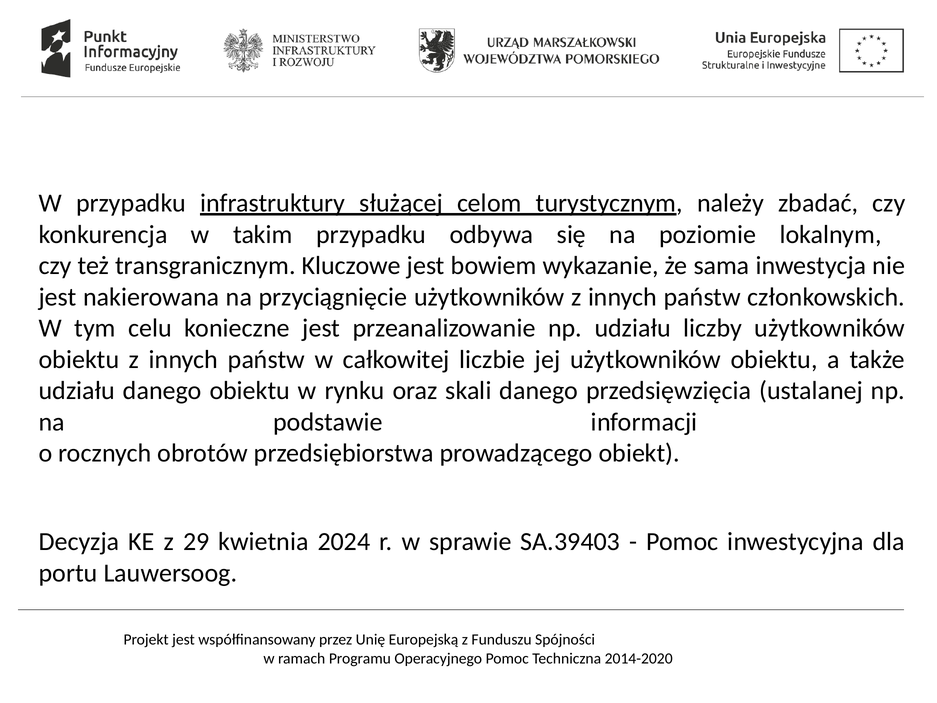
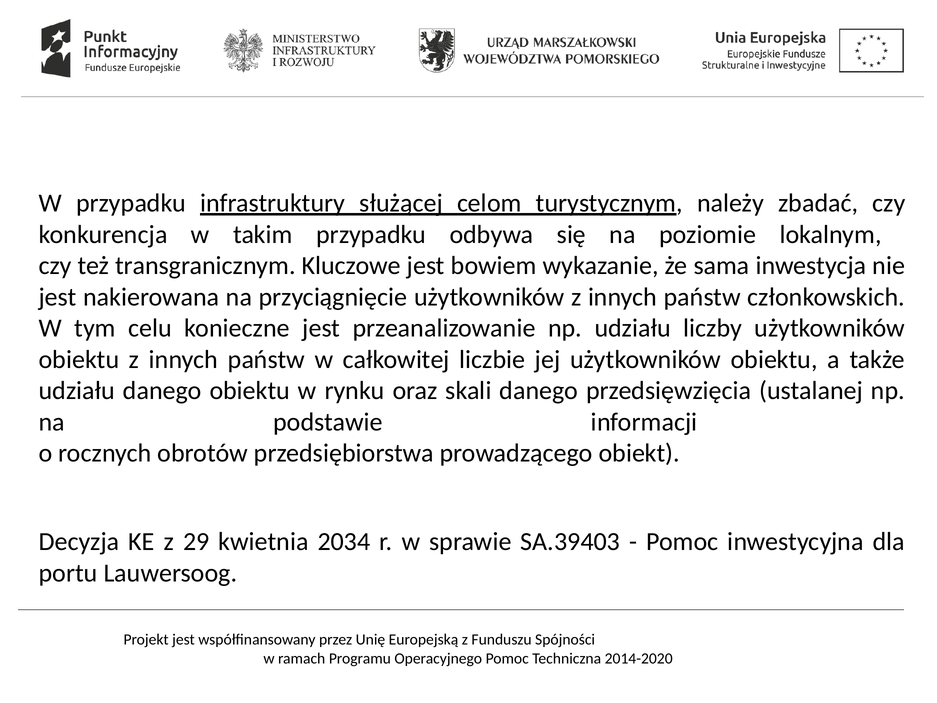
2024: 2024 -> 2034 (344, 542)
